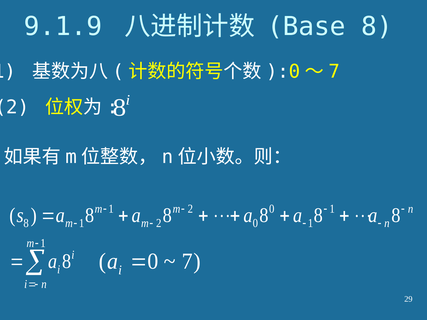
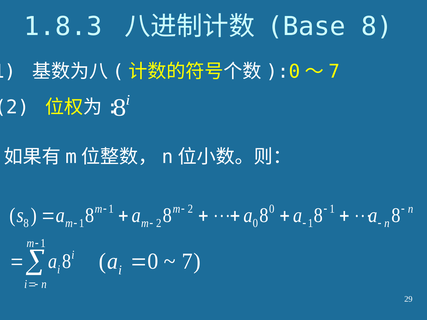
9.1.9: 9.1.9 -> 1.8.3 (63, 27)
